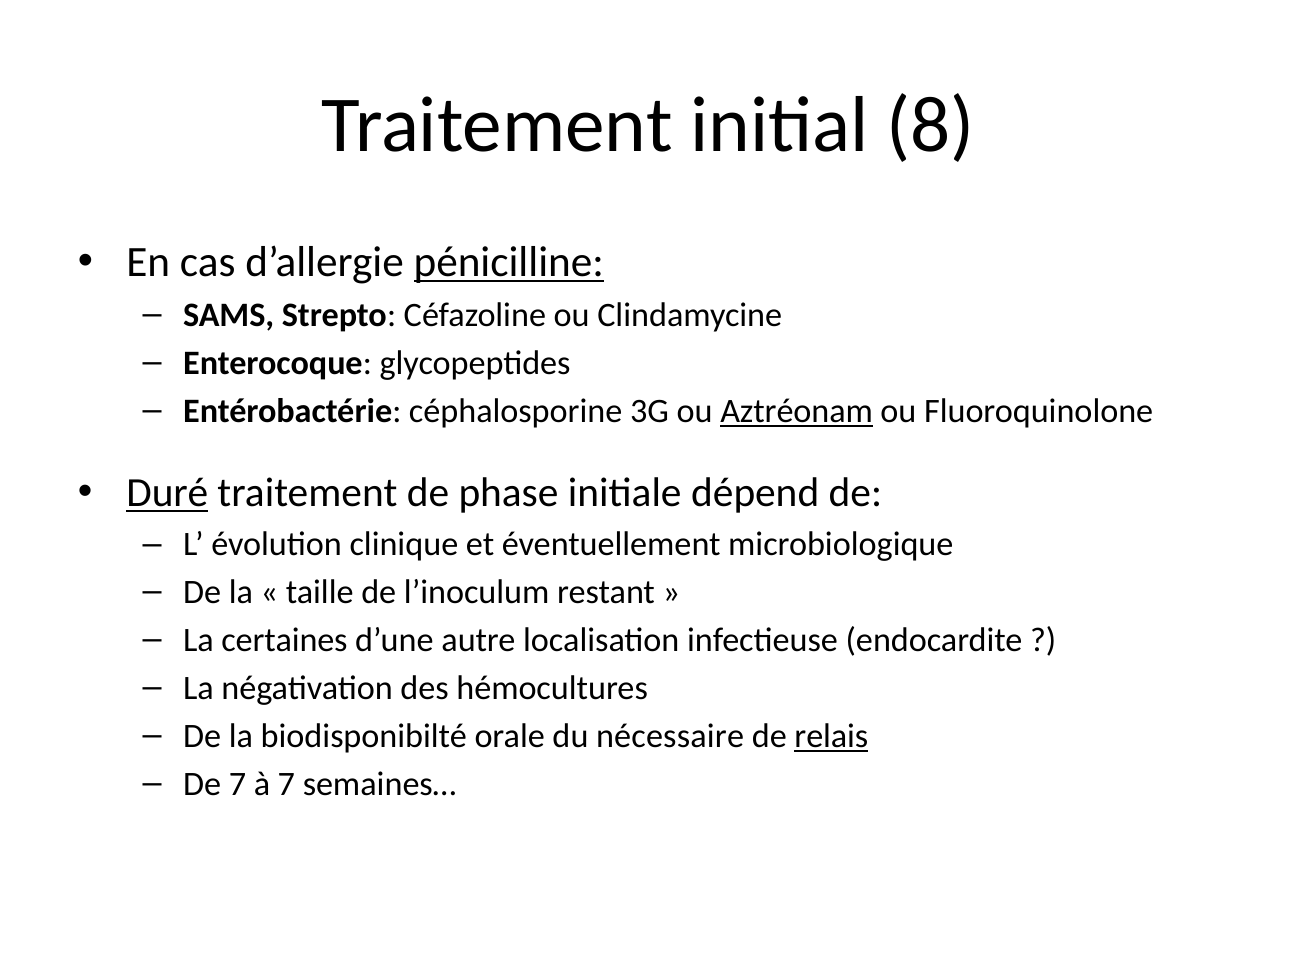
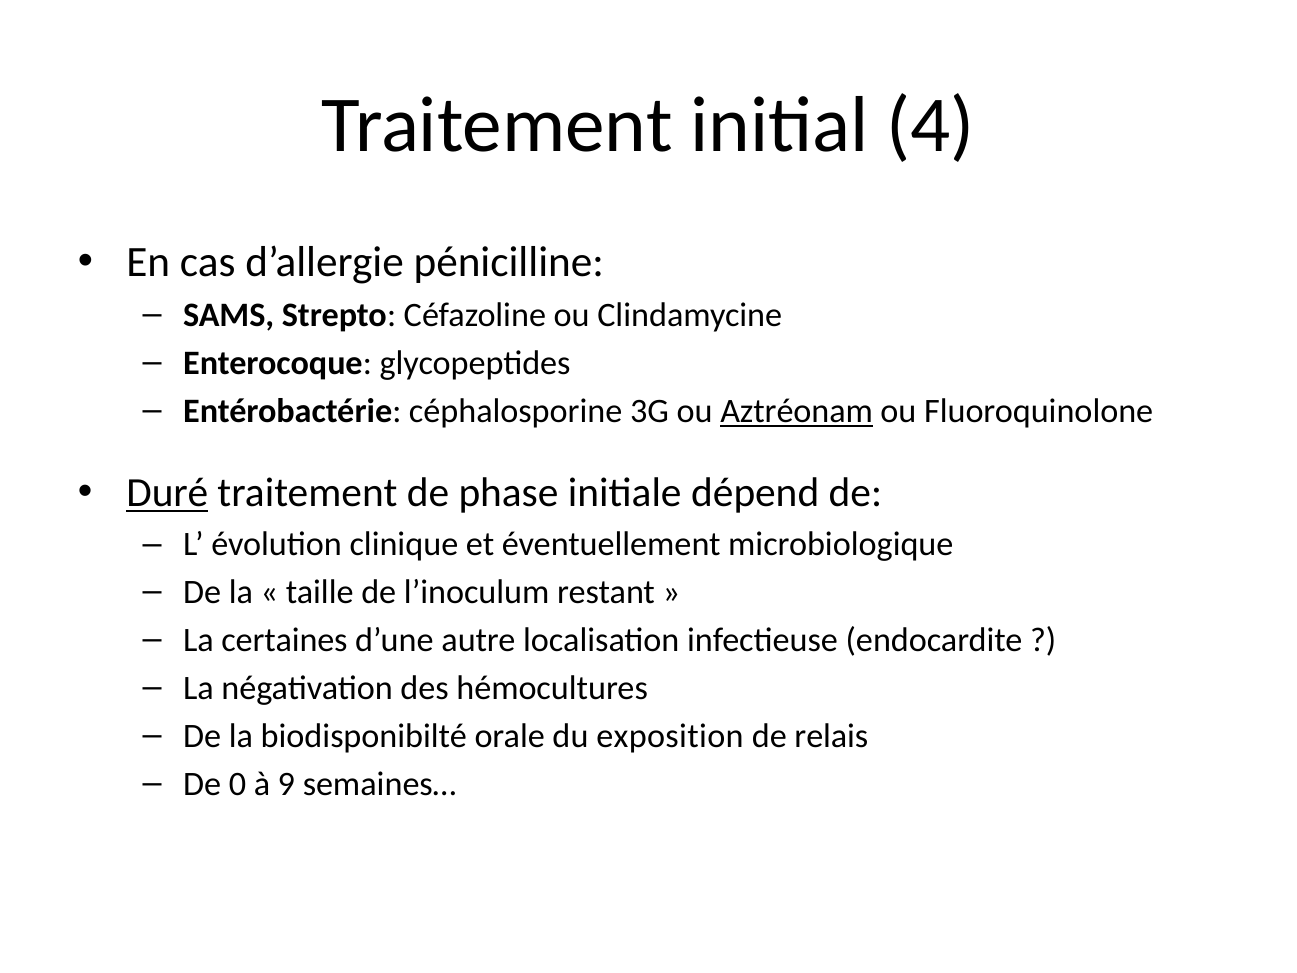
8: 8 -> 4 (931, 126)
pénicilline underline: present -> none (509, 262)
nécessaire: nécessaire -> exposition (670, 736)
relais underline: present -> none (831, 736)
De 7: 7 -> 0 (237, 784)
à 7: 7 -> 9 (286, 784)
